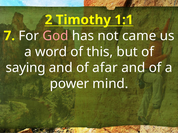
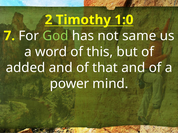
1:1: 1:1 -> 1:0 (124, 20)
God colour: pink -> light green (55, 36)
came: came -> same (139, 36)
saying: saying -> added (26, 68)
afar: afar -> that (105, 68)
